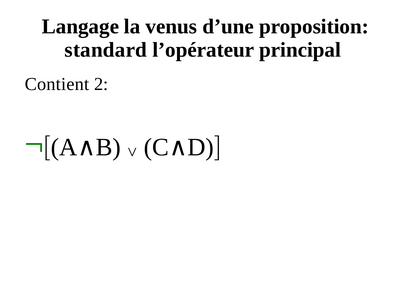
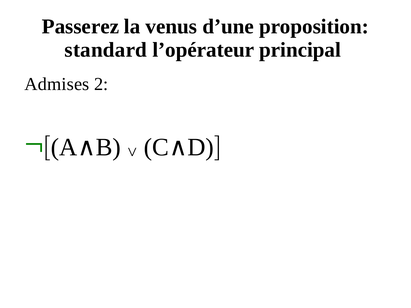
Langage: Langage -> Passerez (80, 26)
Contient: Contient -> Admises (57, 84)
